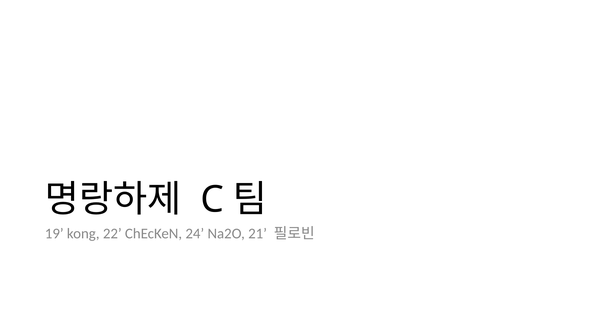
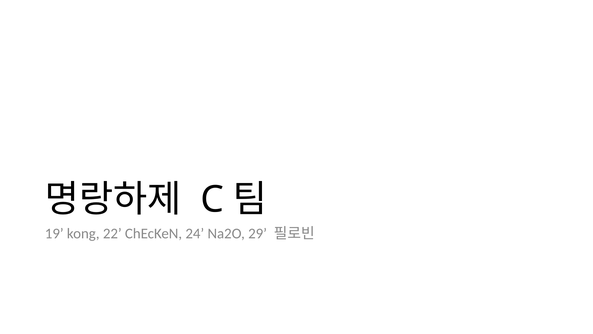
21: 21 -> 29 (258, 233)
